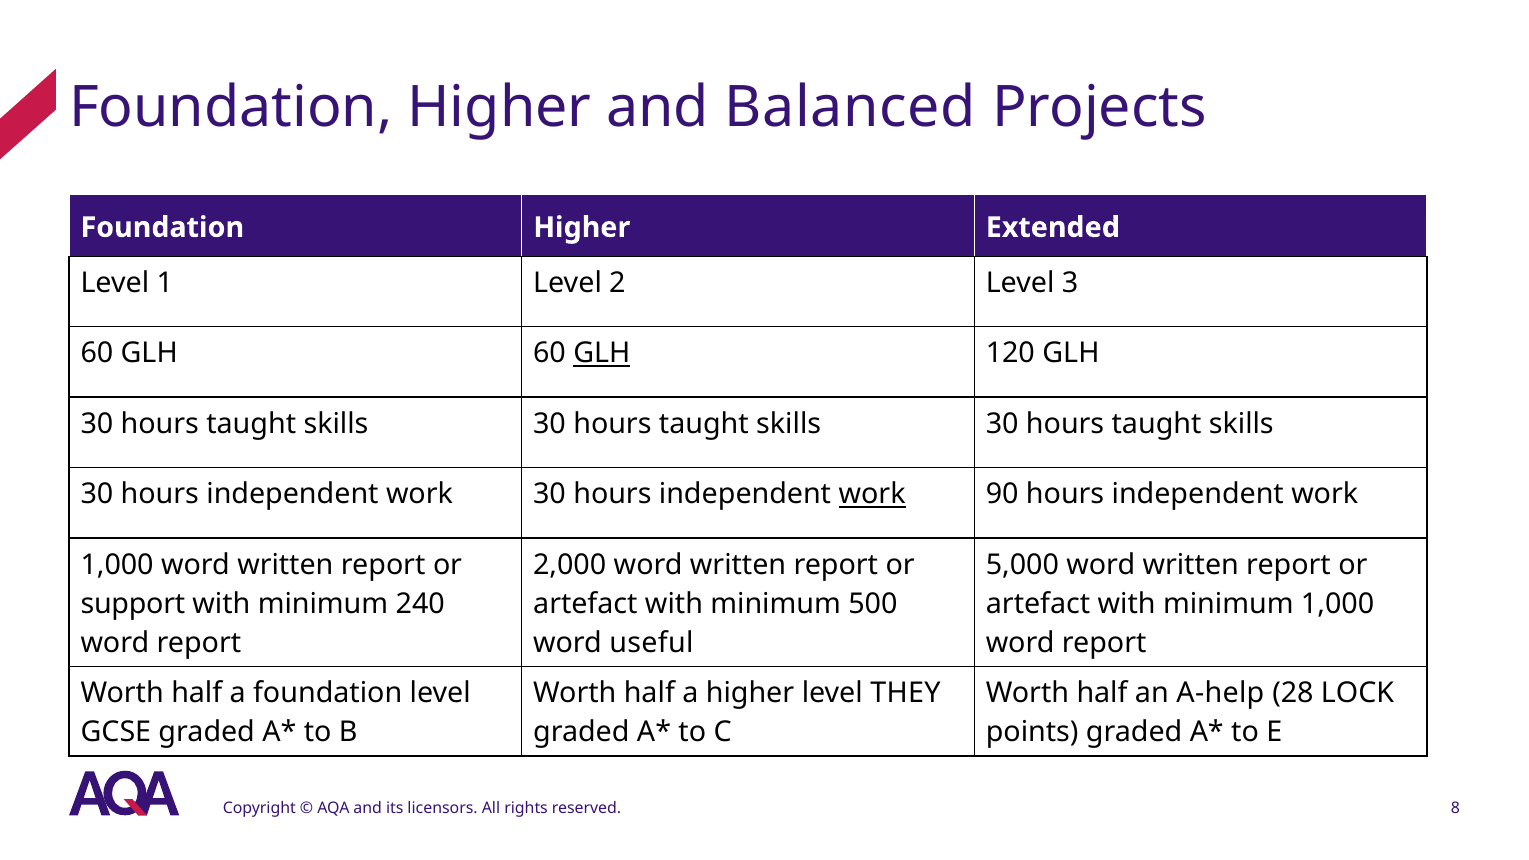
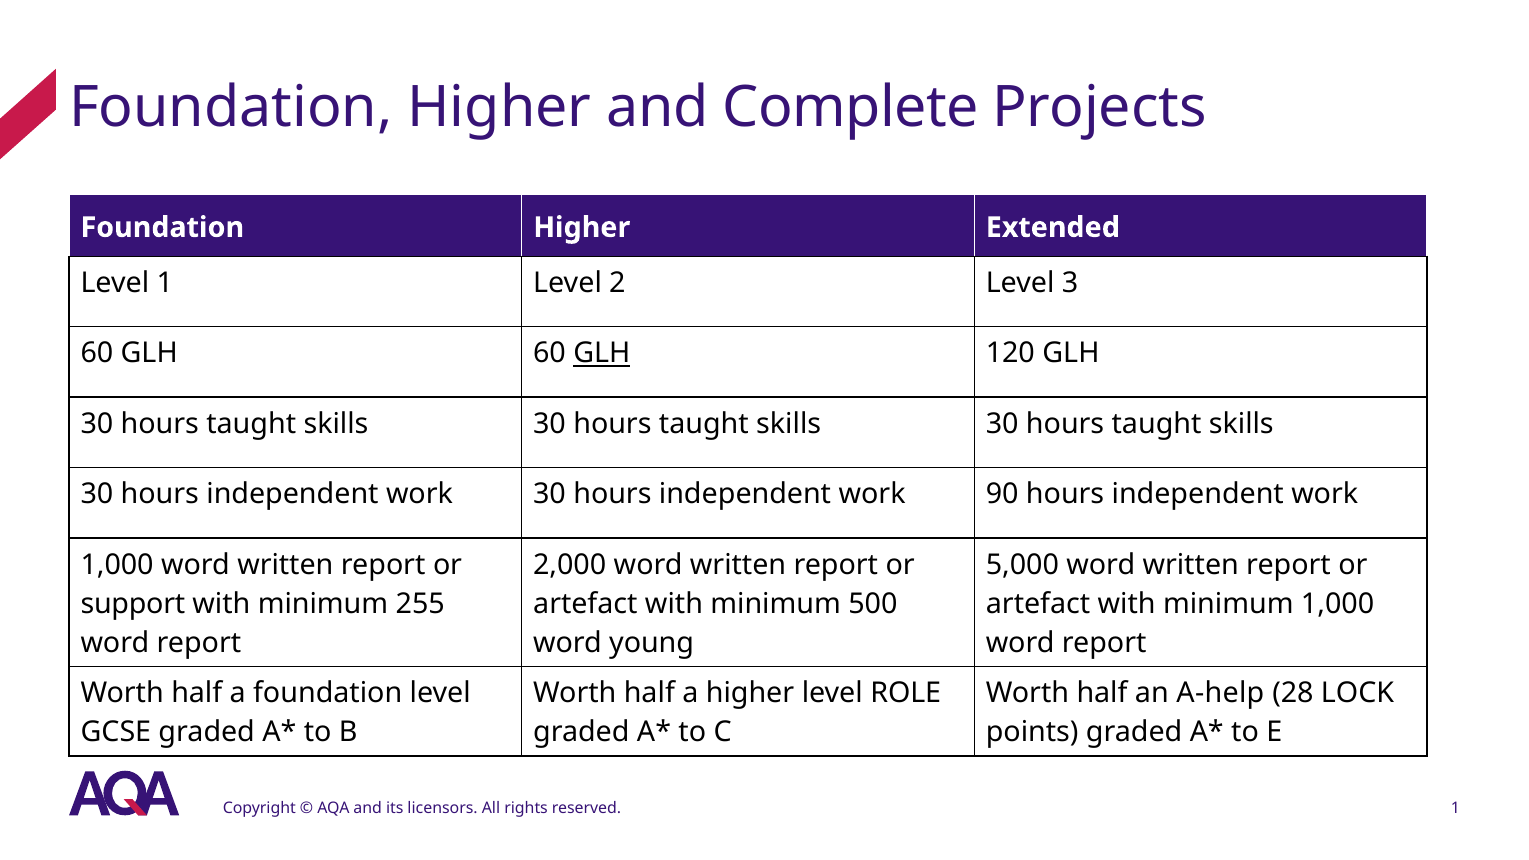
Balanced: Balanced -> Complete (851, 107)
work underline: present -> none (872, 494)
240: 240 -> 255 (420, 604)
useful: useful -> young (652, 643)
THEY: THEY -> ROLE (906, 693)
reserved 8: 8 -> 1 (1455, 809)
